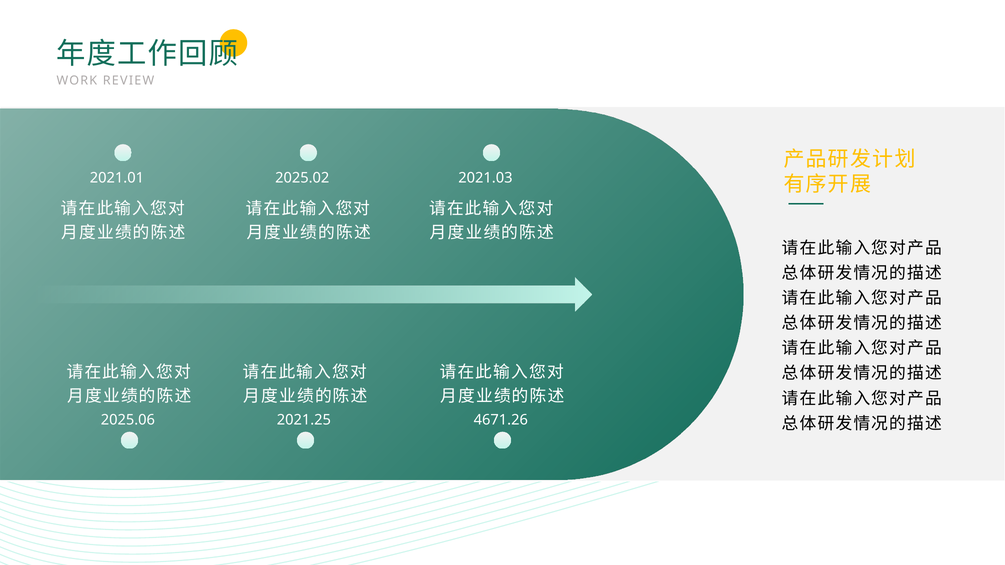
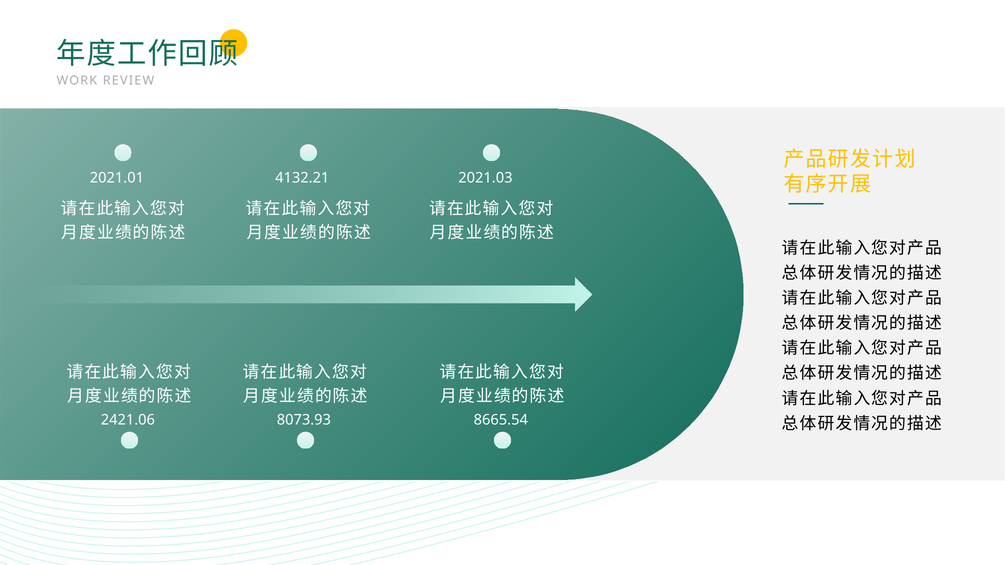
2025.02: 2025.02 -> 4132.21 (302, 178)
2025.06: 2025.06 -> 2421.06 (128, 420)
2021.25: 2021.25 -> 8073.93 (304, 420)
4671.26: 4671.26 -> 8665.54 (501, 420)
